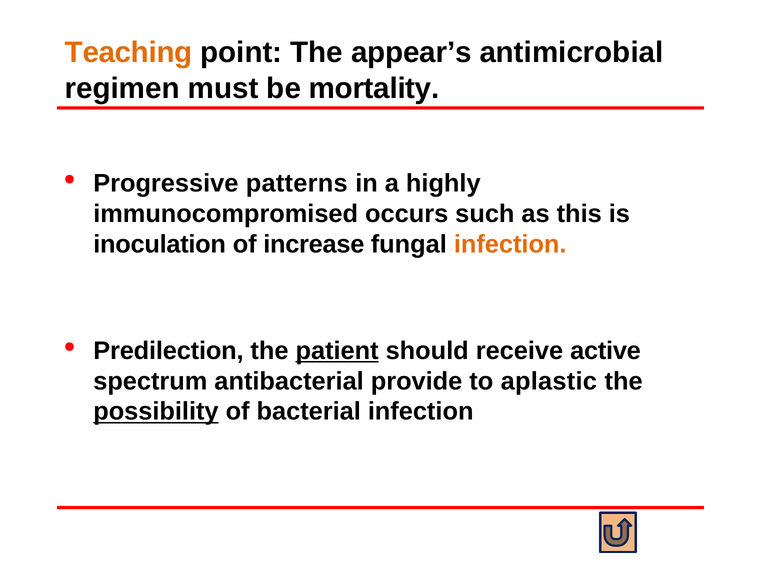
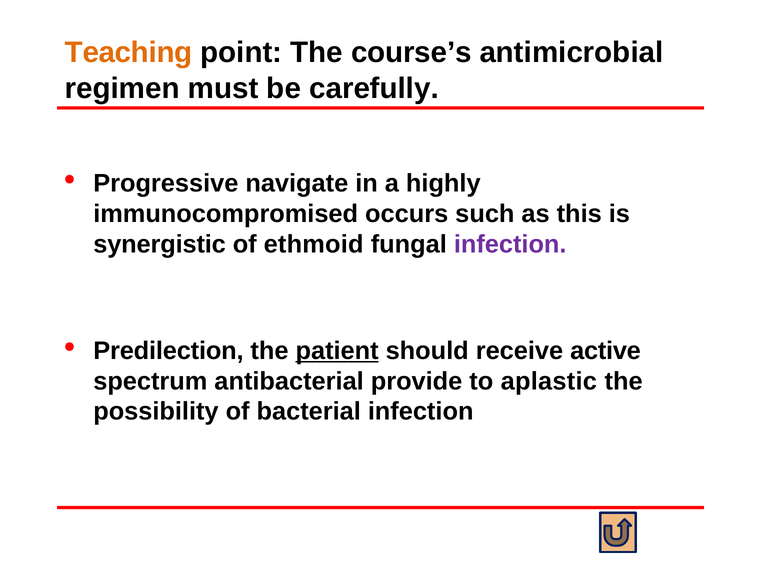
appear’s: appear’s -> course’s (411, 53)
mortality: mortality -> carefully (374, 88)
patterns: patterns -> navigate (297, 183)
inoculation: inoculation -> synergistic (160, 244)
increase: increase -> ethmoid (314, 244)
infection colour: orange -> purple (510, 244)
possibility underline: present -> none (156, 411)
